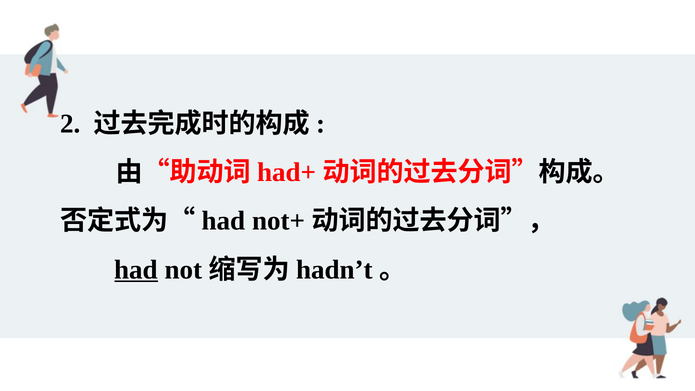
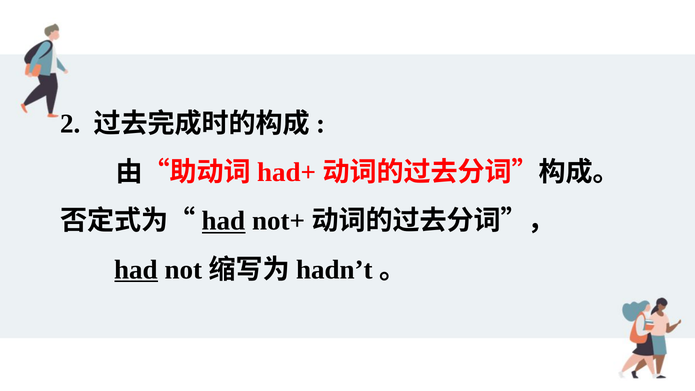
had underline: none -> present (224, 221)
